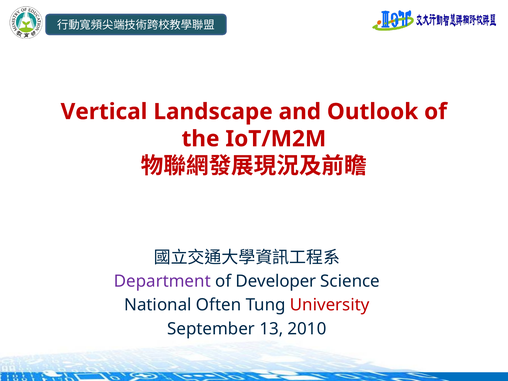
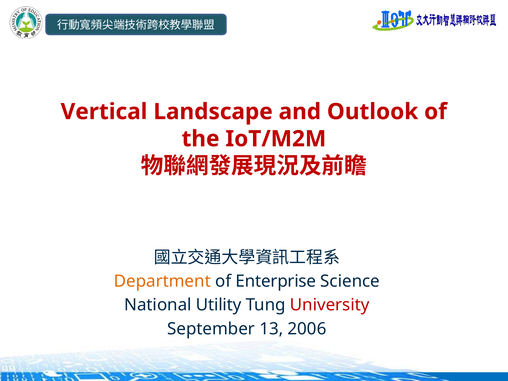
Department colour: purple -> orange (162, 281)
Developer: Developer -> Enterprise (276, 281)
Often: Often -> Utility (219, 305)
2010: 2010 -> 2006 (307, 329)
